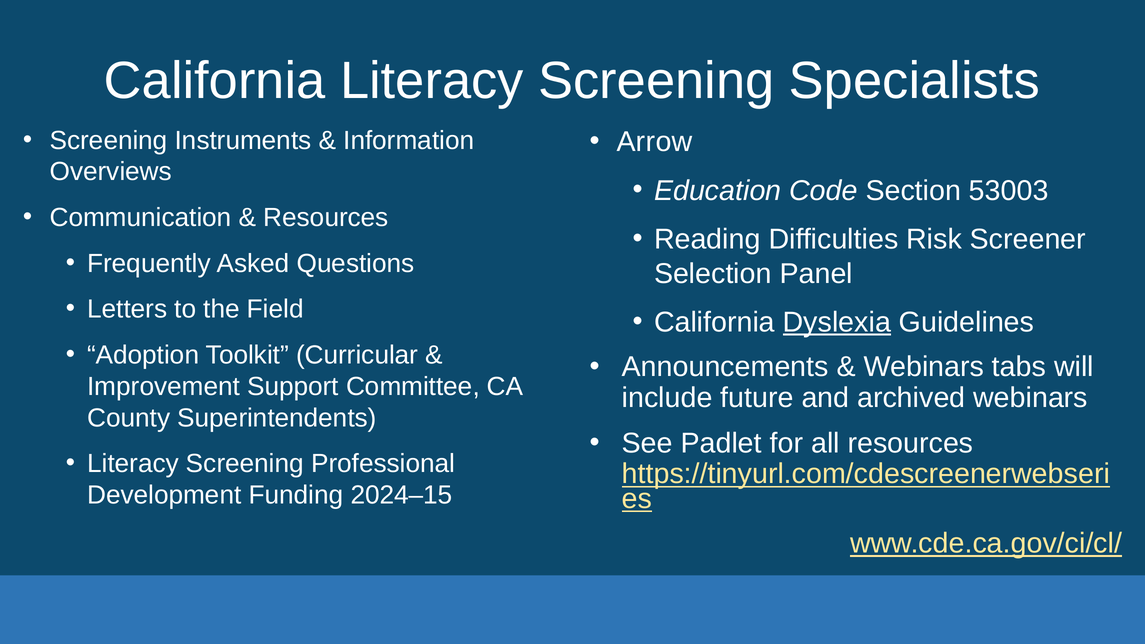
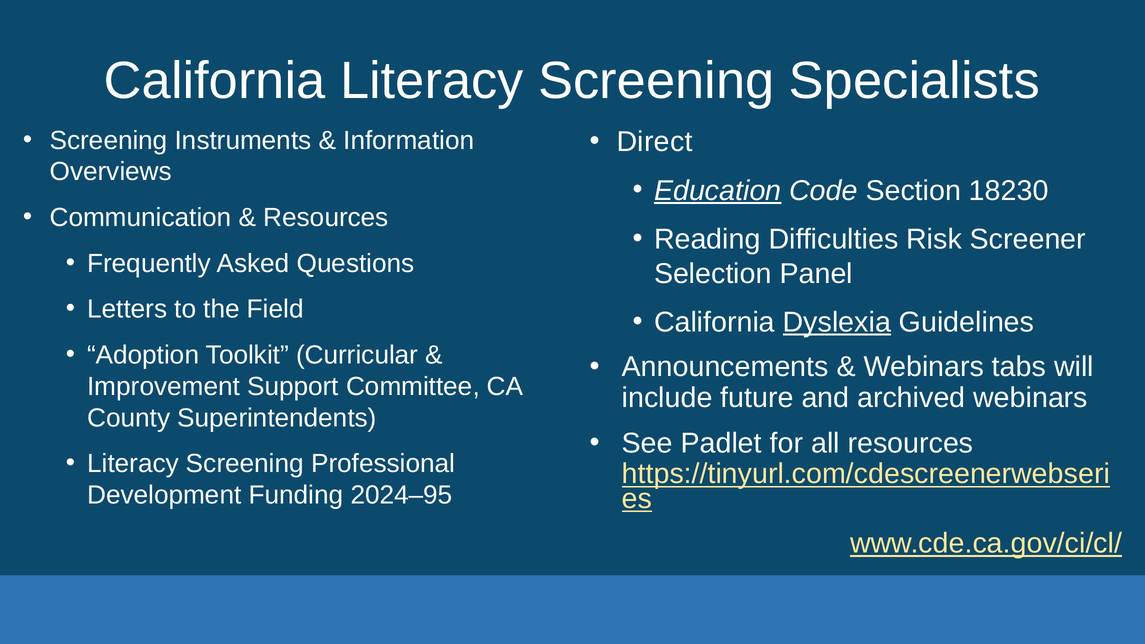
Arrow: Arrow -> Direct (655, 142)
Education underline: none -> present (718, 191)
53003: 53003 -> 18230 (1009, 191)
2024–15: 2024–15 -> 2024–95 (401, 495)
